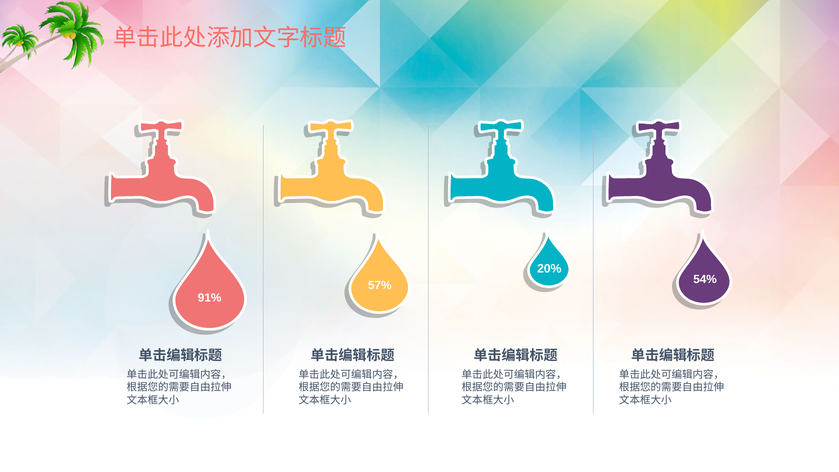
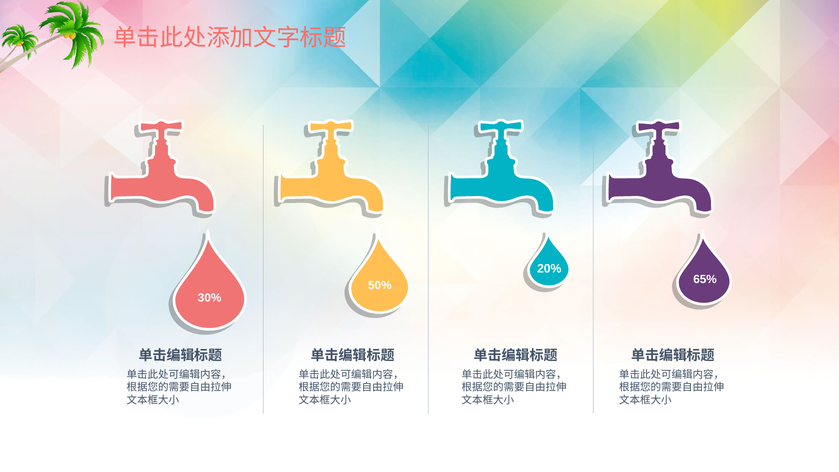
54%: 54% -> 65% (705, 279)
57%: 57% -> 50% (380, 286)
91%: 91% -> 30% (210, 298)
